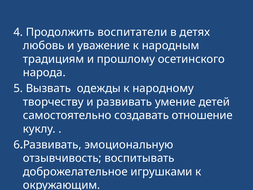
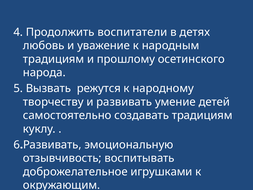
одежды: одежды -> режутся (99, 88)
создавать отношение: отношение -> традициям (202, 115)
